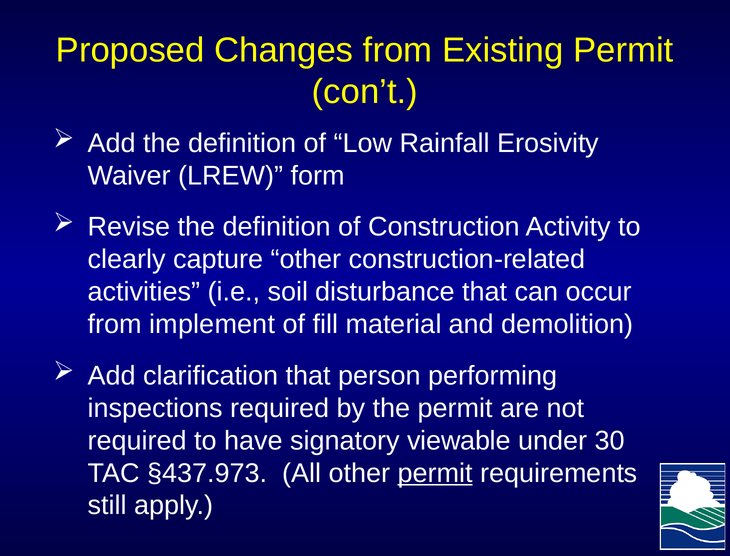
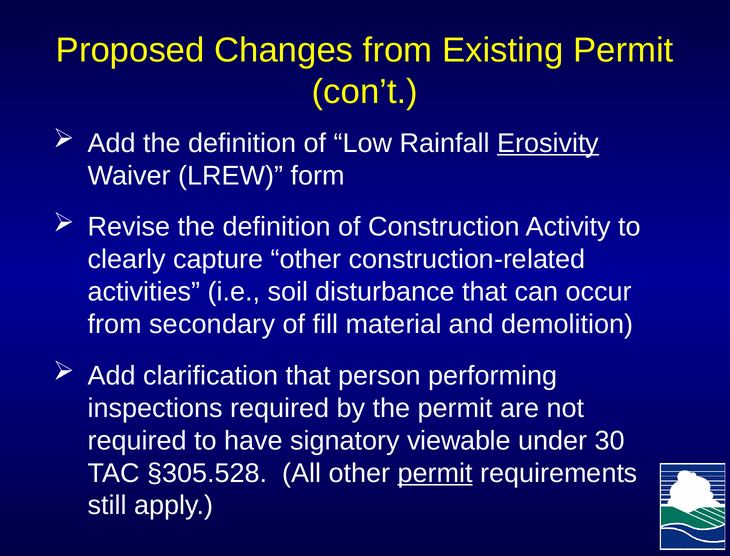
Erosivity underline: none -> present (548, 143)
implement: implement -> secondary (212, 324)
§437.973: §437.973 -> §305.528 (207, 473)
